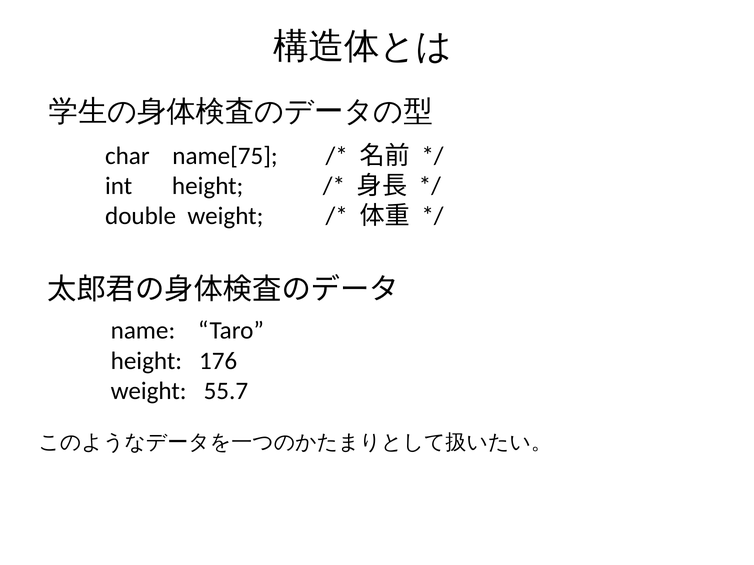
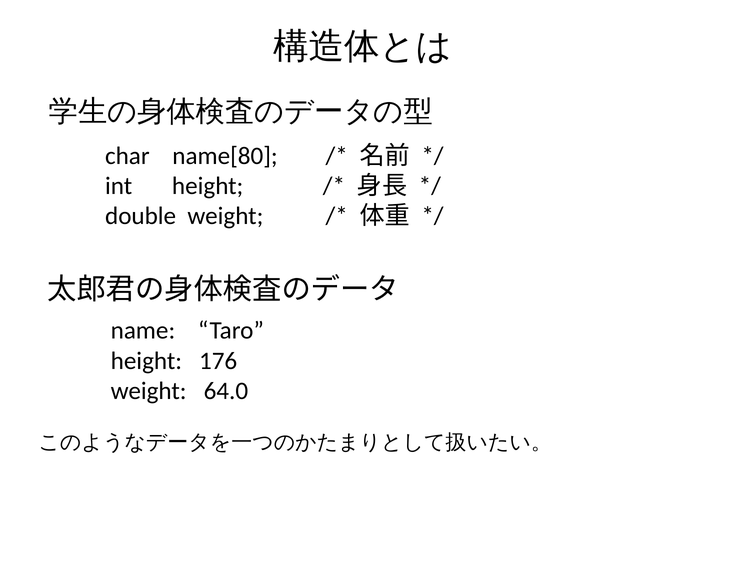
name[75: name[75 -> name[80 (225, 156)
55.7: 55.7 -> 64.0 (226, 391)
